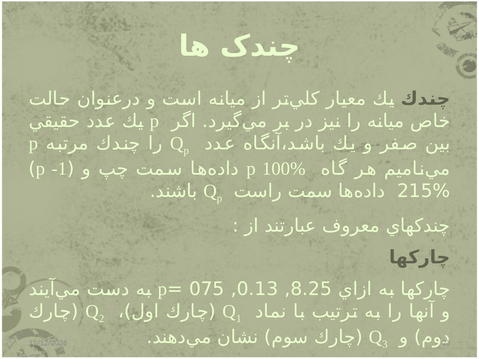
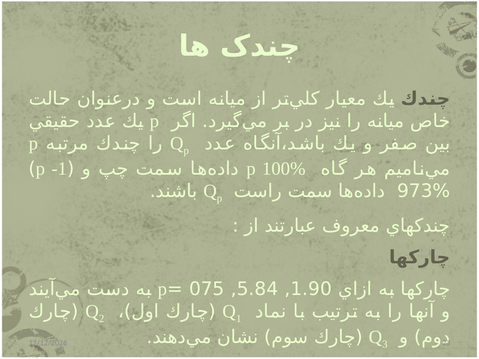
215%: 215% -> 973% (424, 191)
0.13: 0.13 -> 5.84 (257, 289)
8.25: 8.25 -> 1.90 (311, 289)
